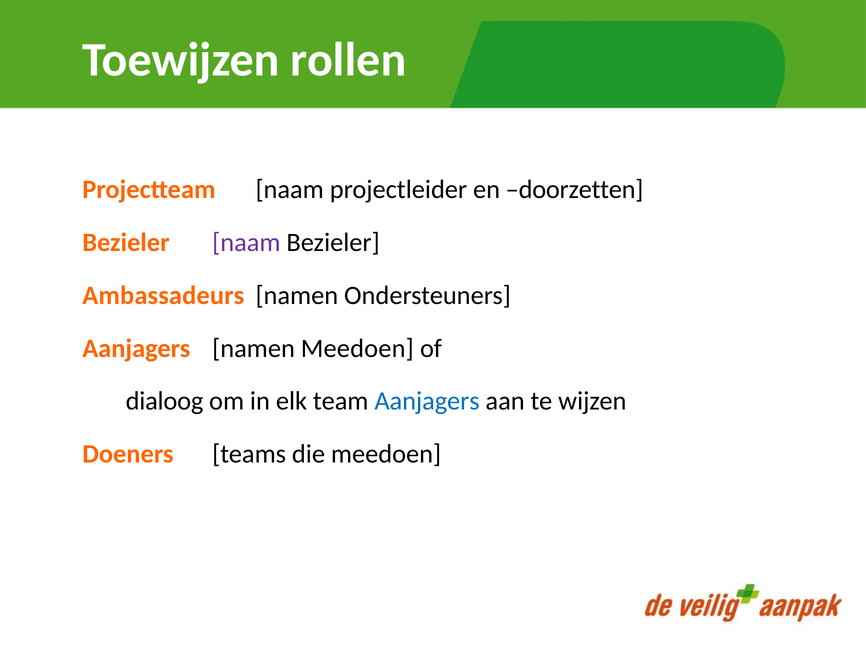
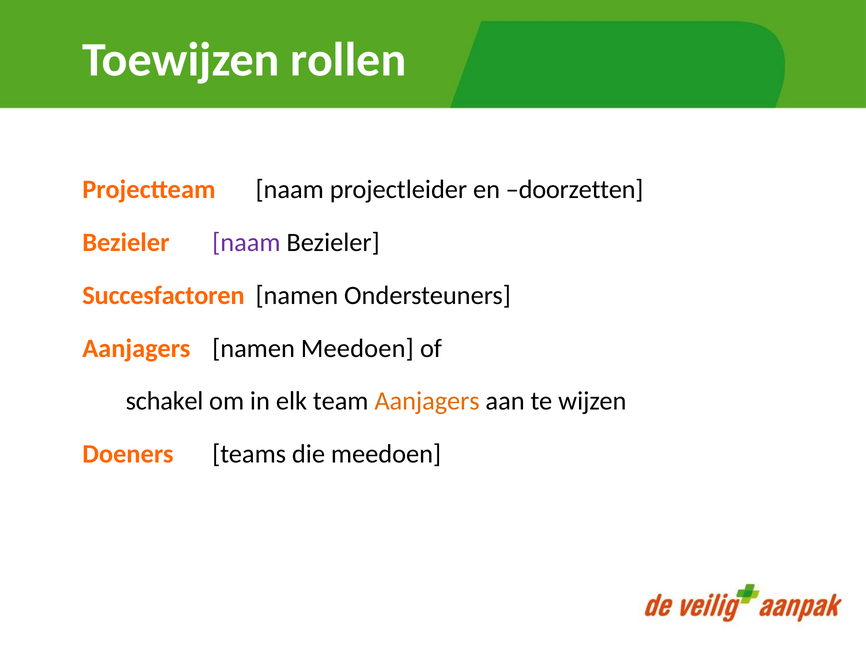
Ambassadeurs: Ambassadeurs -> Succesfactoren (163, 295)
dialoog: dialoog -> schakel (165, 401)
Aanjagers colour: blue -> orange (427, 401)
